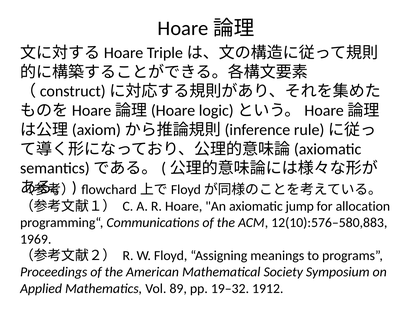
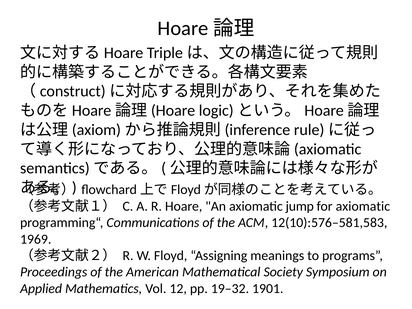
for allocation: allocation -> axiomatic (363, 206)
12(10):576–580,883: 12(10):576–580,883 -> 12(10):576–581,583 (329, 223)
89: 89 -> 12 (178, 289)
1912: 1912 -> 1901 (268, 289)
